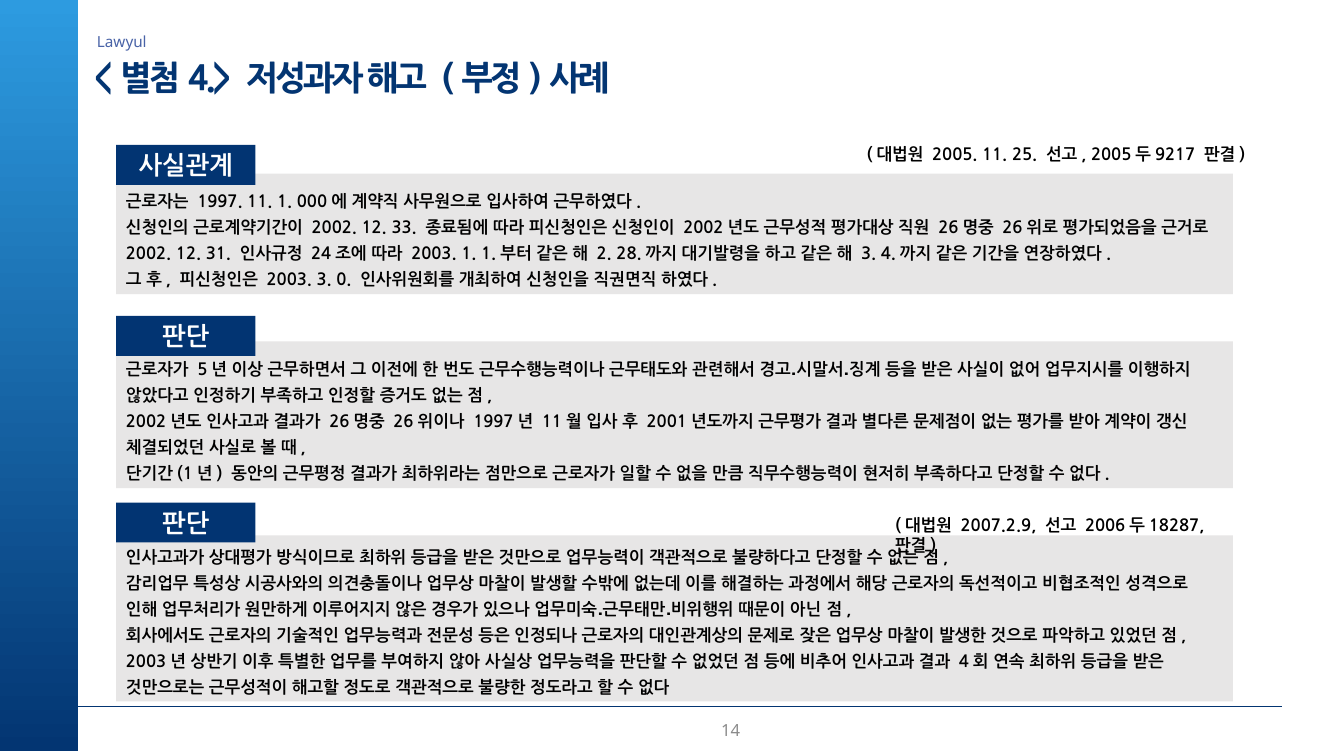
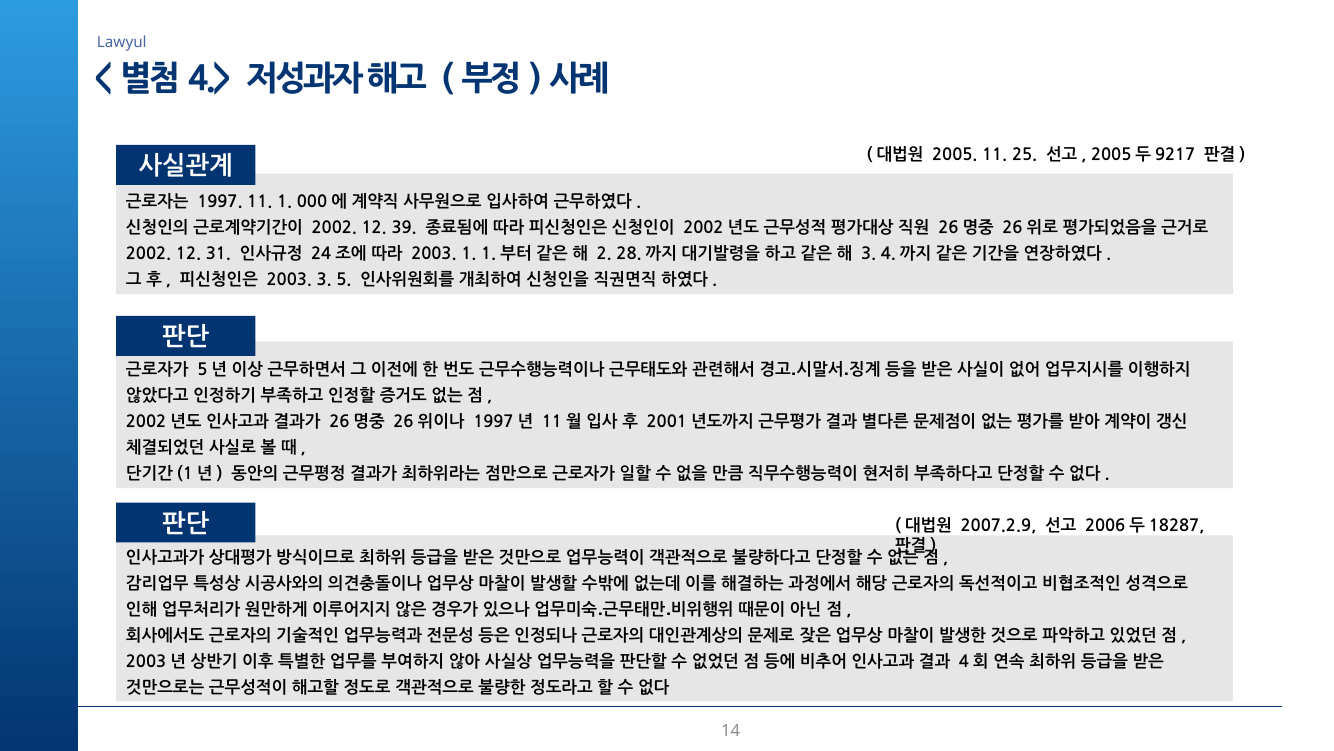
33: 33 -> 39 (404, 228)
0: 0 -> 5 (344, 280)
